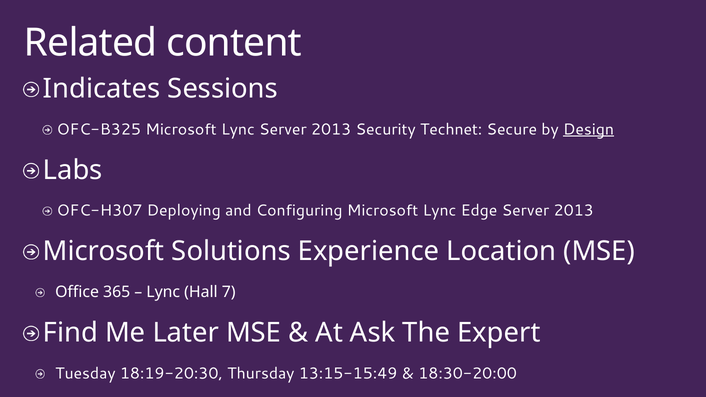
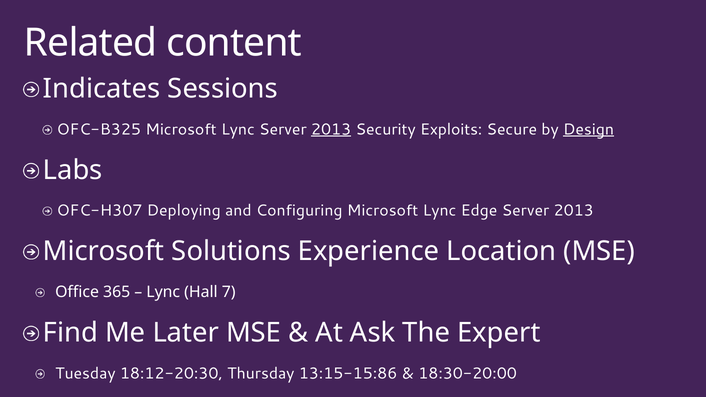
2013 underline: none -> present (331, 129)
Technet: Technet -> Exploits (451, 129)
18:19-20:30: 18:19-20:30 -> 18:12-20:30 (171, 373)
13:15-15:49: 13:15-15:49 -> 13:15-15:86 (348, 373)
